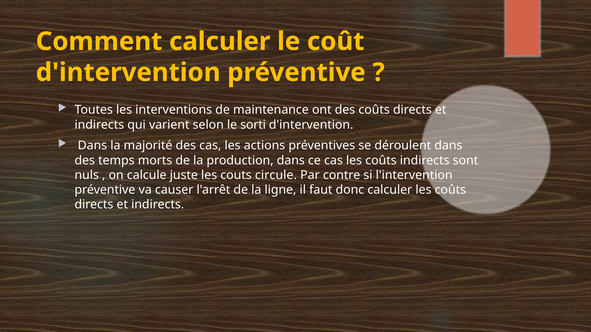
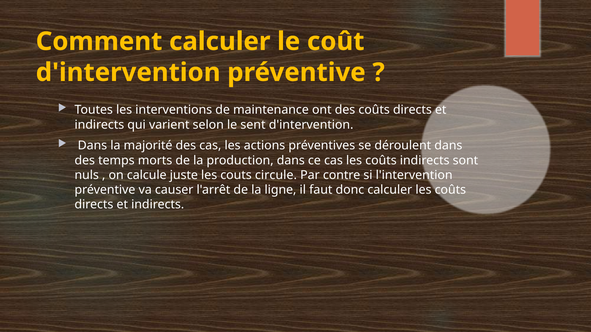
sorti: sorti -> sent (253, 125)
